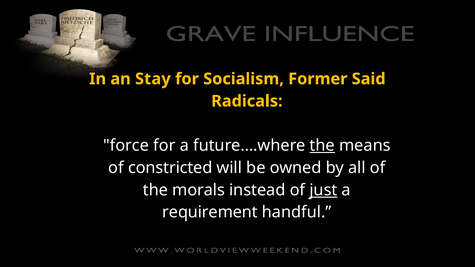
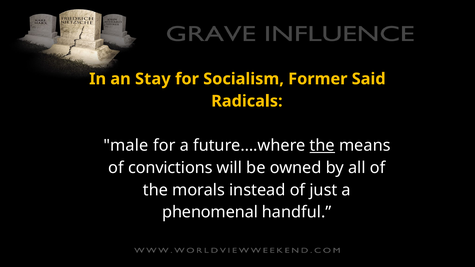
force: force -> male (126, 146)
constricted: constricted -> convictions (170, 168)
just underline: present -> none (323, 190)
requirement: requirement -> phenomenal (210, 212)
